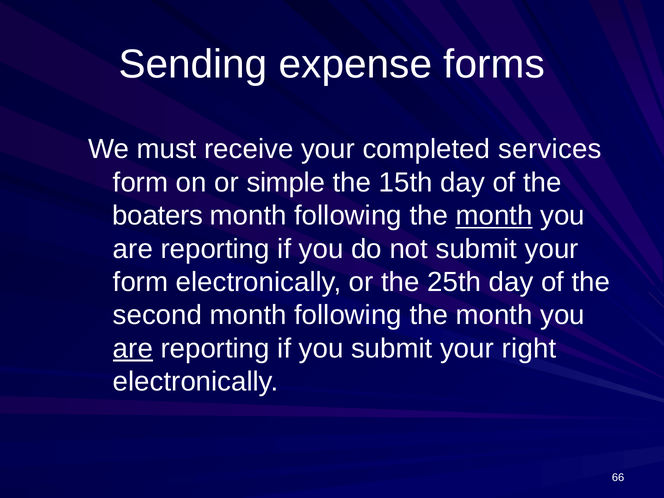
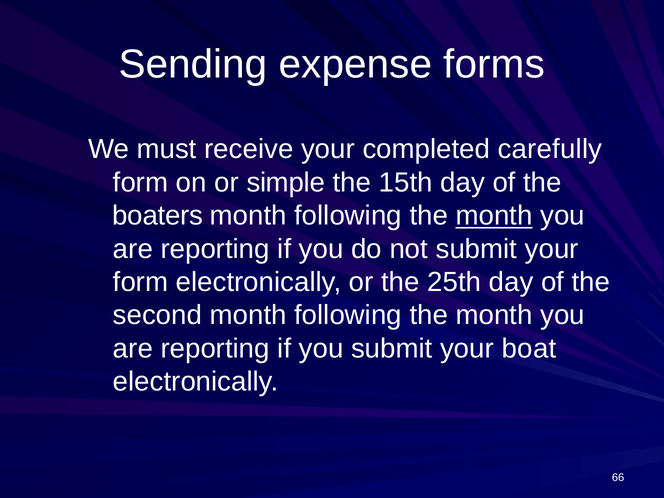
services: services -> carefully (550, 149)
are underline: present -> none (133, 349)
right: right -> boat (529, 349)
